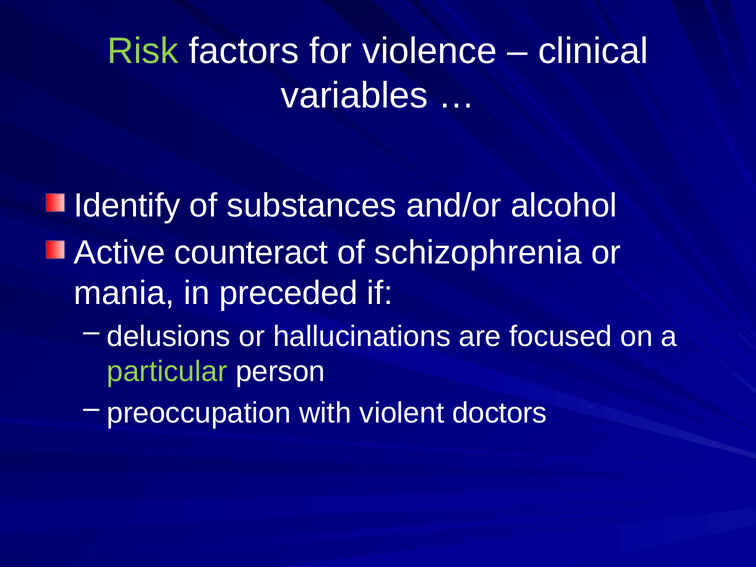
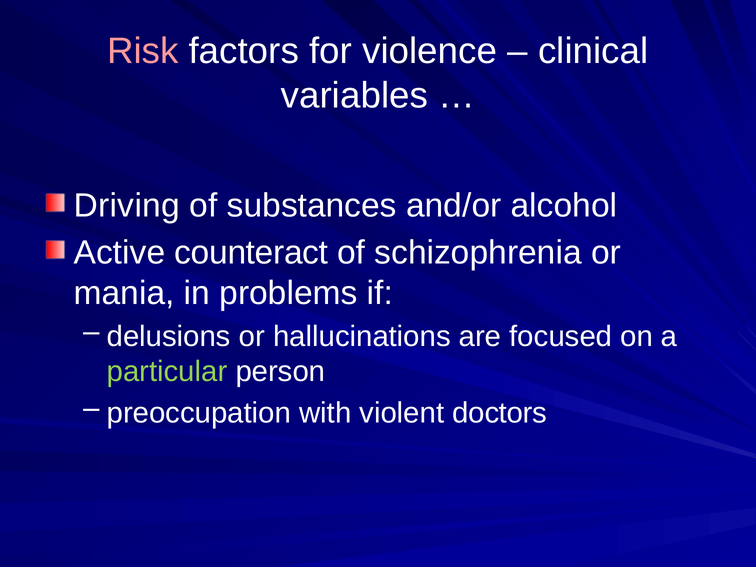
Risk colour: light green -> pink (143, 51)
Identify: Identify -> Driving (127, 206)
preceded: preceded -> problems (288, 293)
